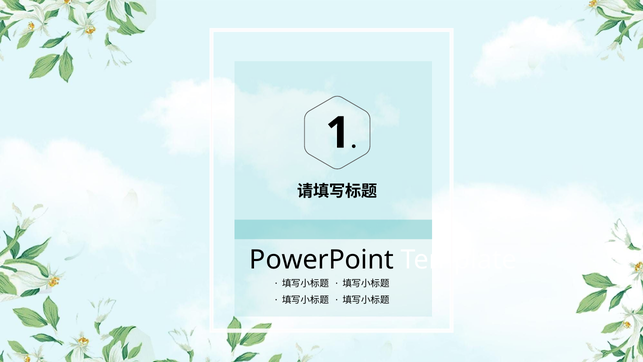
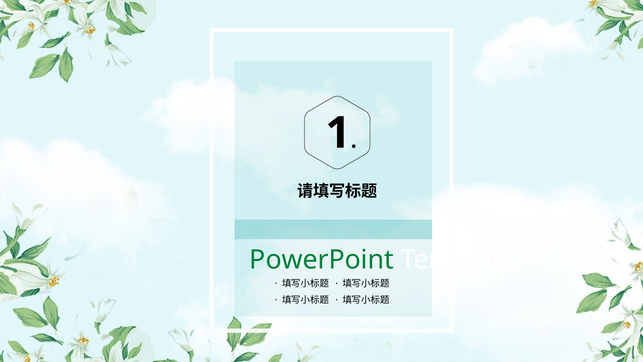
PowerPoint colour: black -> green (322, 260)
